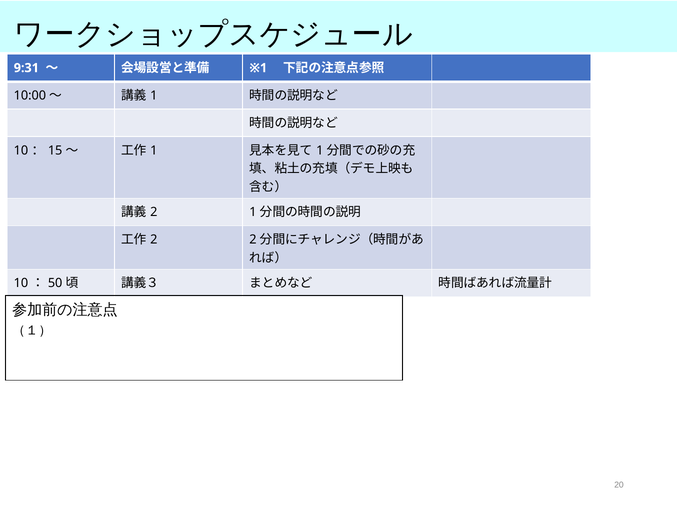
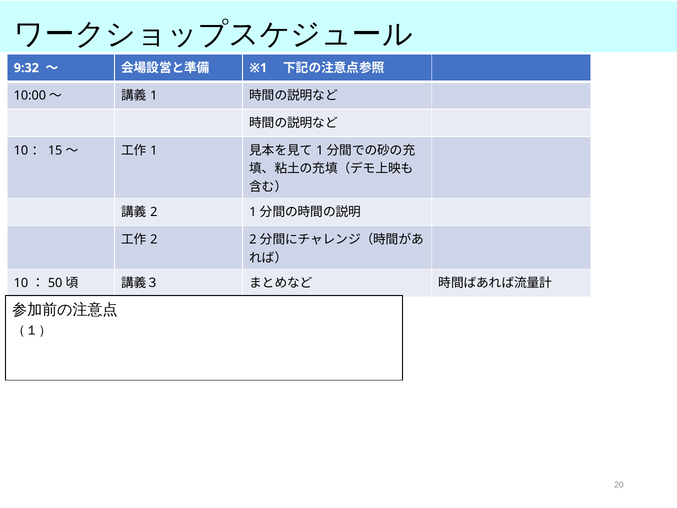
9:31: 9:31 -> 9:32 (26, 68)
